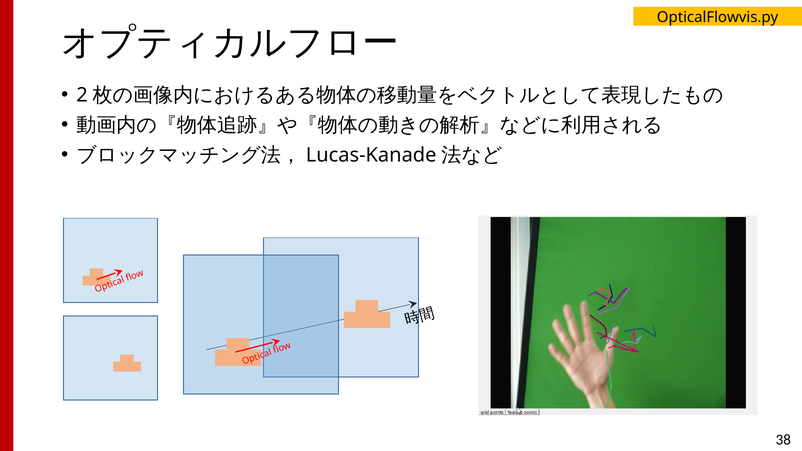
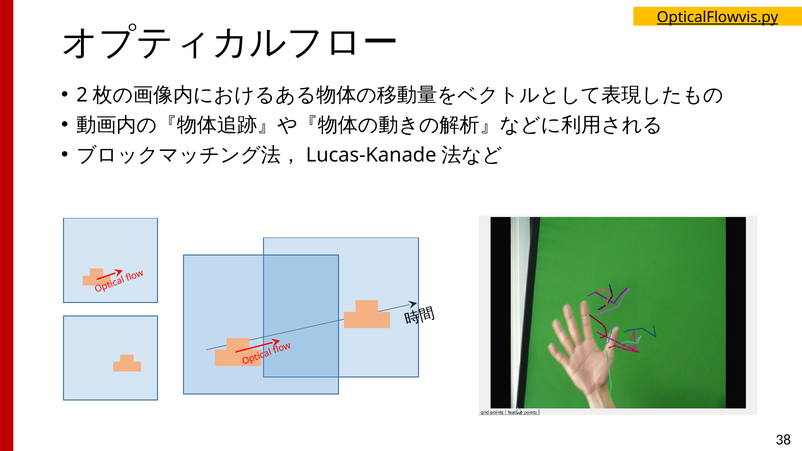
OpticalFlowvis.py underline: none -> present (718, 17)
